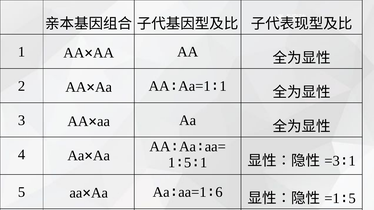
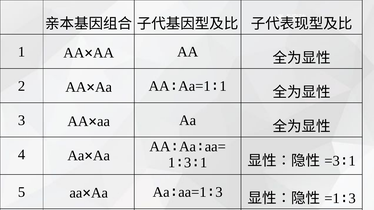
1 5: 5 -> 3 (188, 163)
6: 6 -> 3 (219, 192)
5: 5 -> 3 (352, 199)
